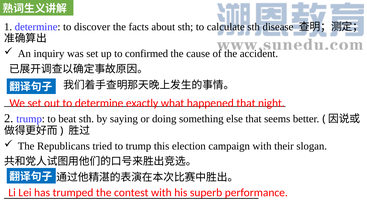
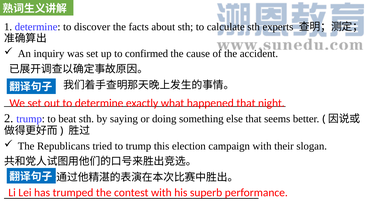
disease: disease -> experts (278, 27)
